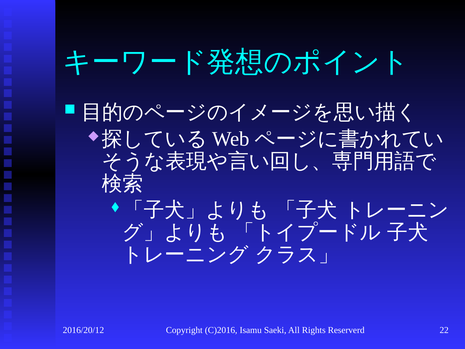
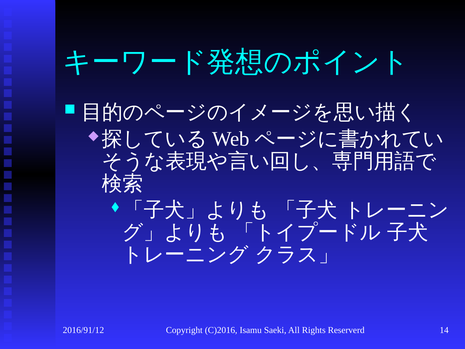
2016/20/12: 2016/20/12 -> 2016/91/12 (83, 330)
22: 22 -> 14 (444, 330)
